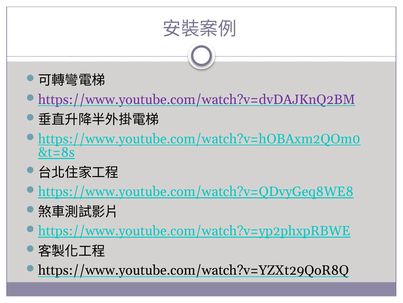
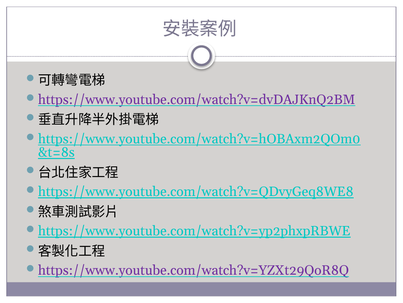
https://www.youtube.com/watch?v=YZXt29QoR8Q colour: black -> purple (194, 270)
